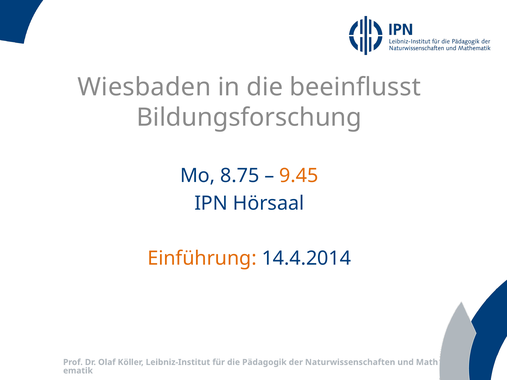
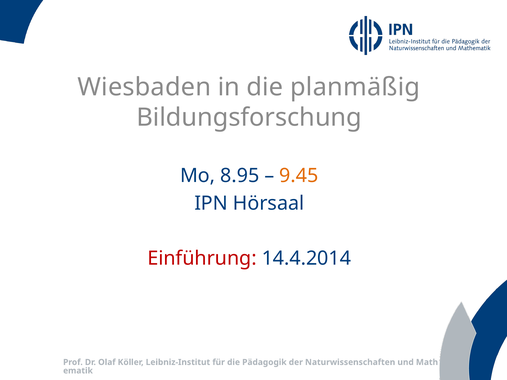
beeinflusst: beeinflusst -> planmäßig (355, 87)
8.75: 8.75 -> 8.95 (240, 176)
Einführung colour: orange -> red (202, 259)
